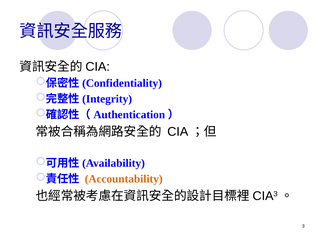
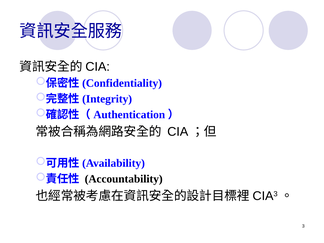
Accountability colour: orange -> black (124, 179)
